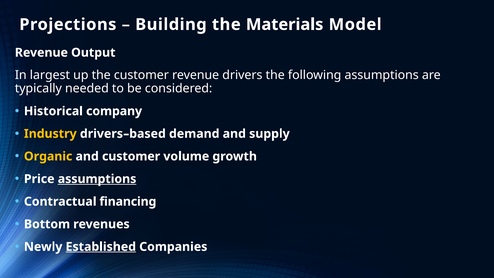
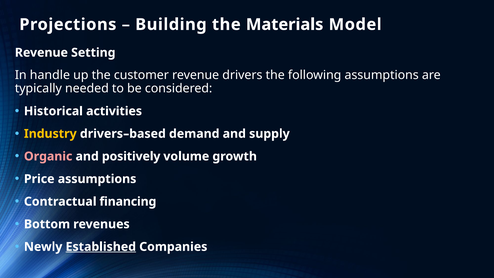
Output: Output -> Setting (93, 53)
largest: largest -> handle (50, 75)
company: company -> activities (114, 111)
Organic colour: yellow -> pink (48, 156)
and customer: customer -> positively (131, 156)
assumptions underline: present -> none (97, 179)
